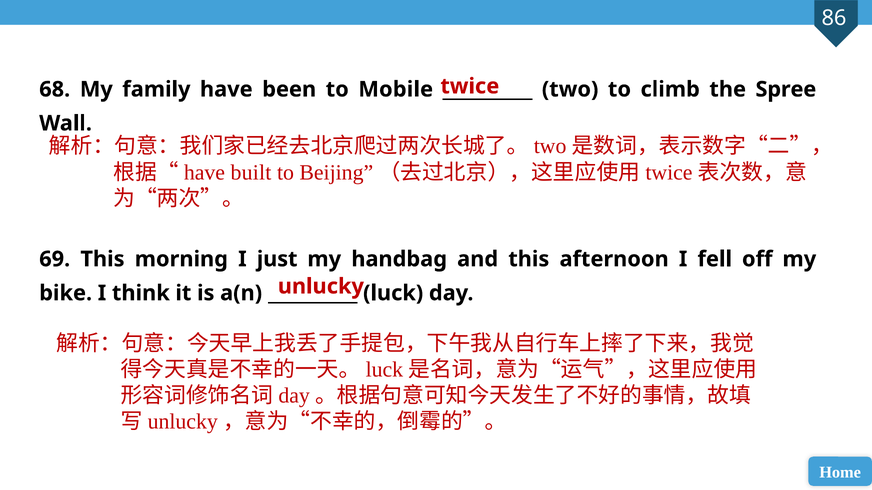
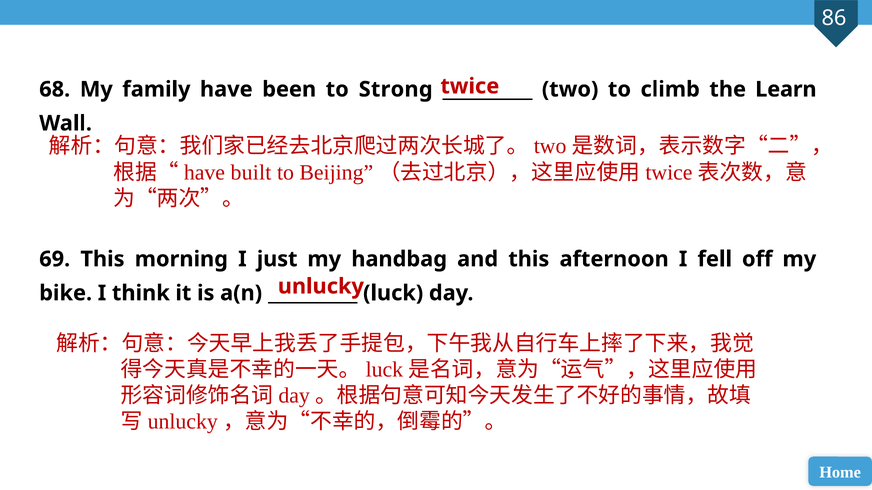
Mobile: Mobile -> Strong (396, 89)
Spree: Spree -> Learn (786, 89)
